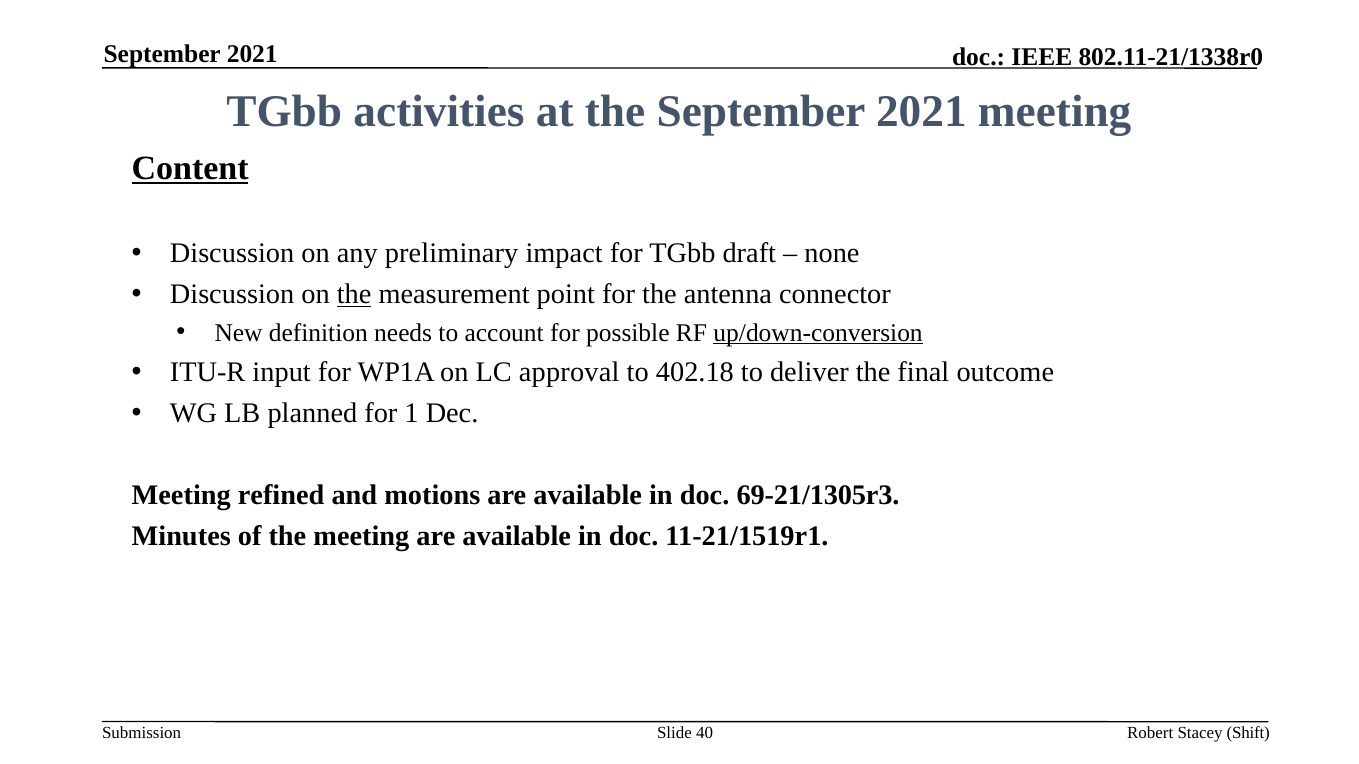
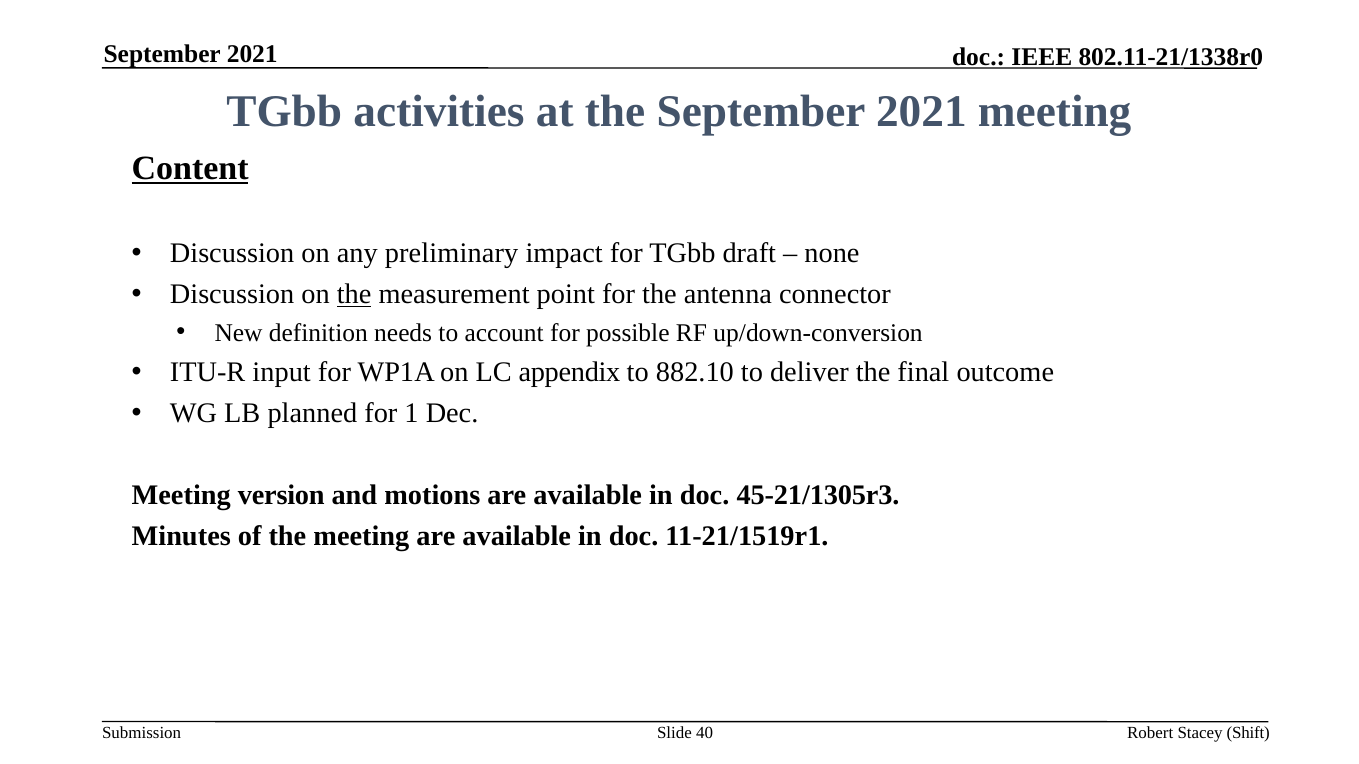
up/down-conversion underline: present -> none (818, 333)
approval: approval -> appendix (569, 373)
402.18: 402.18 -> 882.10 (695, 373)
refined: refined -> version (281, 496)
69-21/1305r3: 69-21/1305r3 -> 45-21/1305r3 (818, 496)
